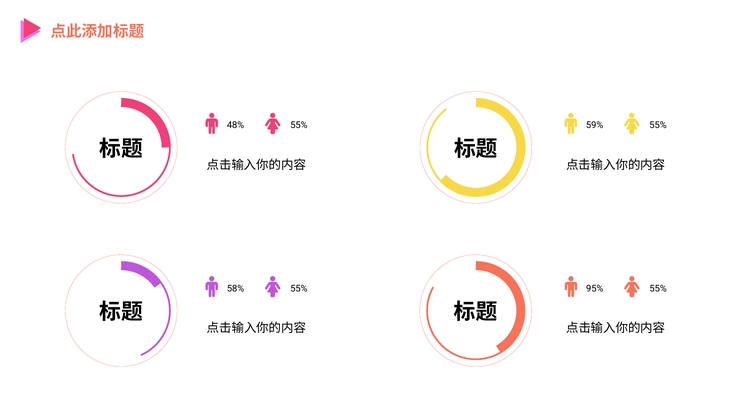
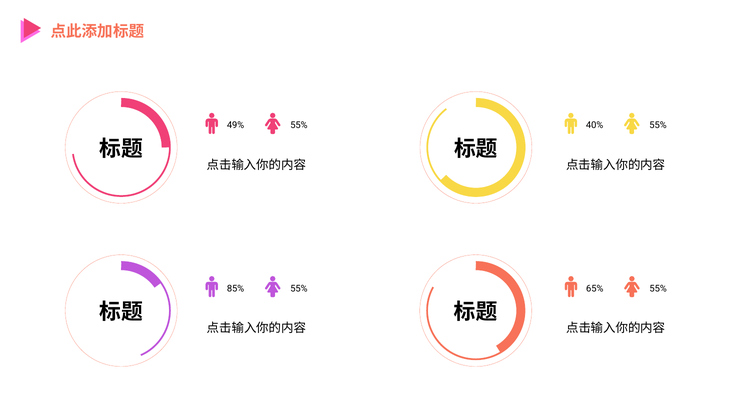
48%: 48% -> 49% (236, 126)
59%: 59% -> 40% (595, 126)
58%: 58% -> 85% (236, 289)
95%: 95% -> 65% (595, 289)
